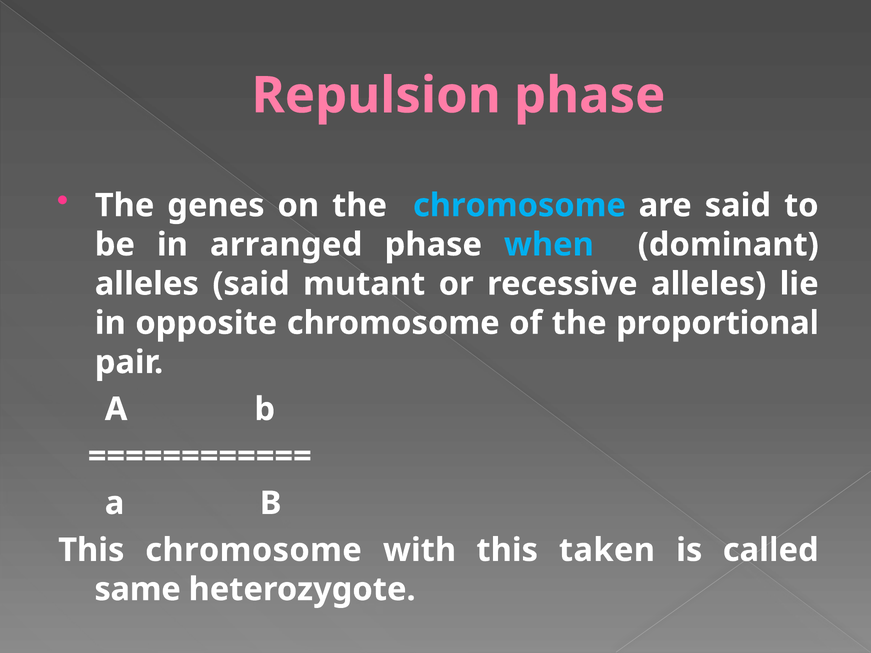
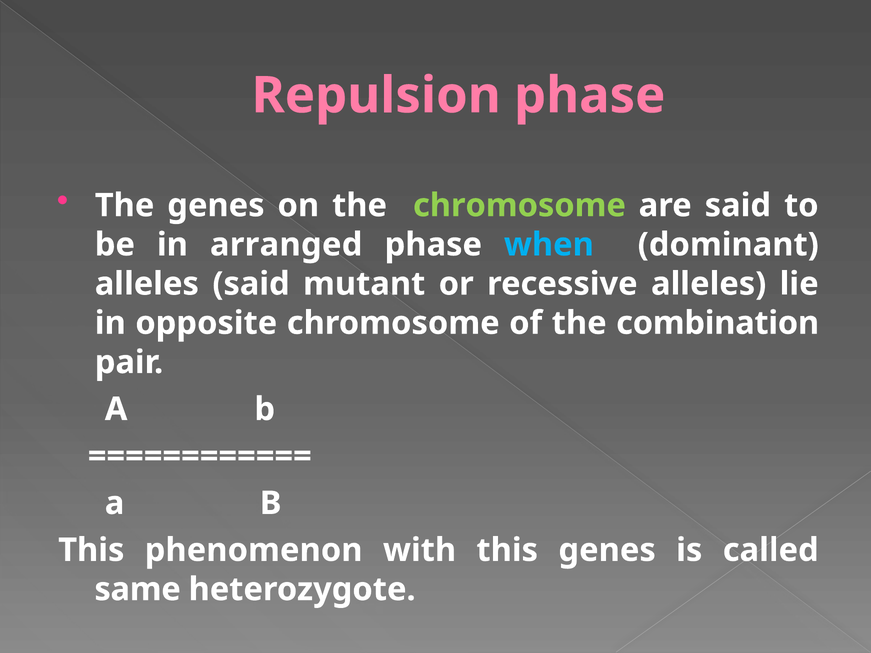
chromosome colour: light blue -> light green (519, 206)
proportional: proportional -> combination (718, 323)
This chromosome: chromosome -> phenomenon (254, 550)
this taken: taken -> genes (607, 550)
